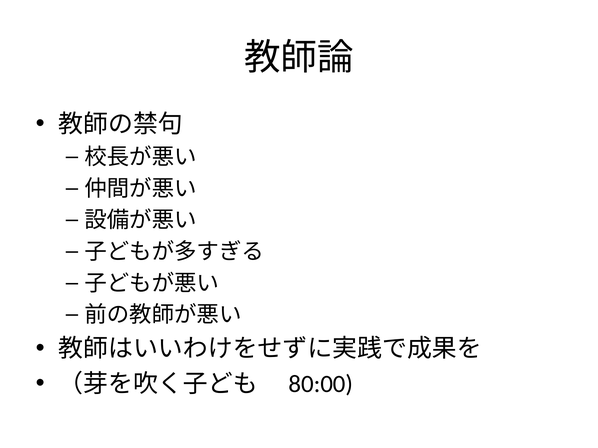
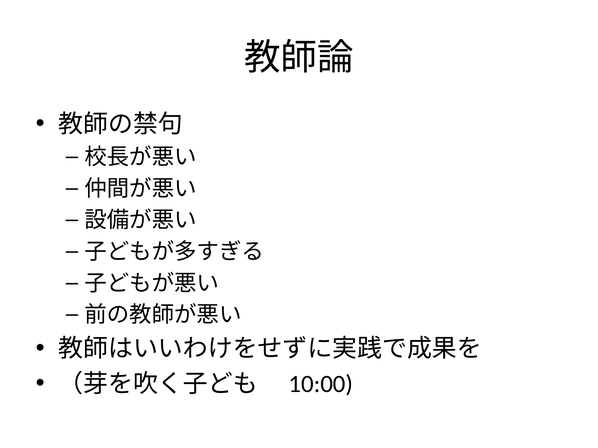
80:00: 80:00 -> 10:00 (321, 384)
